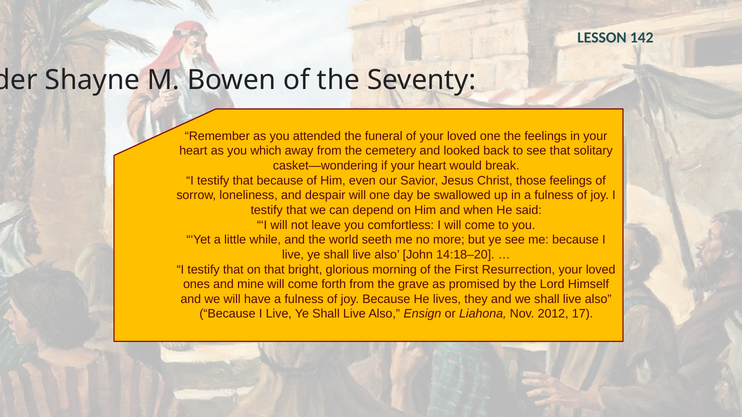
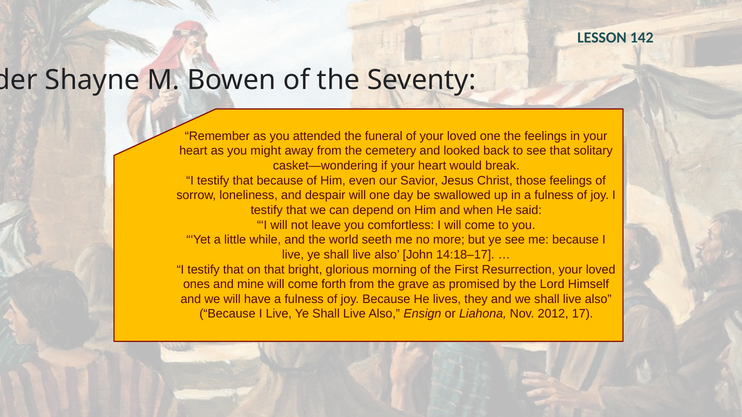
which: which -> might (266, 151)
14:18–20: 14:18–20 -> 14:18–17 (465, 255)
